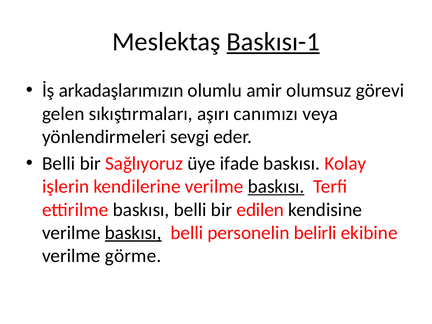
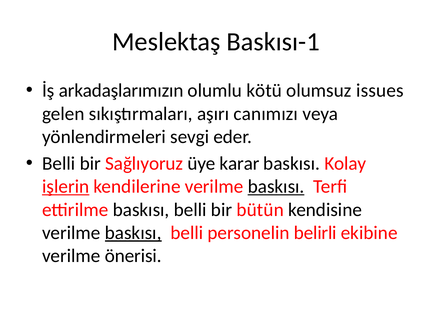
Baskısı-1 underline: present -> none (273, 42)
amir: amir -> kötü (264, 91)
görevi: görevi -> issues (380, 91)
ifade: ifade -> karar (240, 164)
işlerin underline: none -> present (66, 187)
edilen: edilen -> bütün (260, 210)
görme: görme -> önerisi (133, 256)
